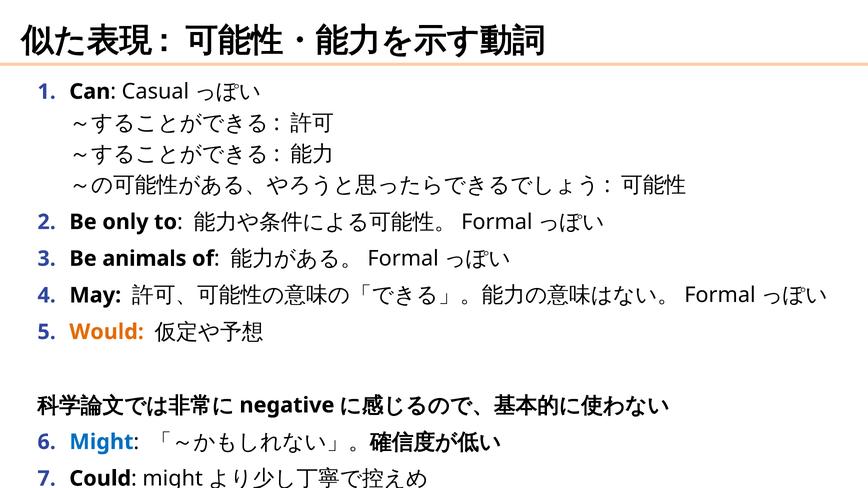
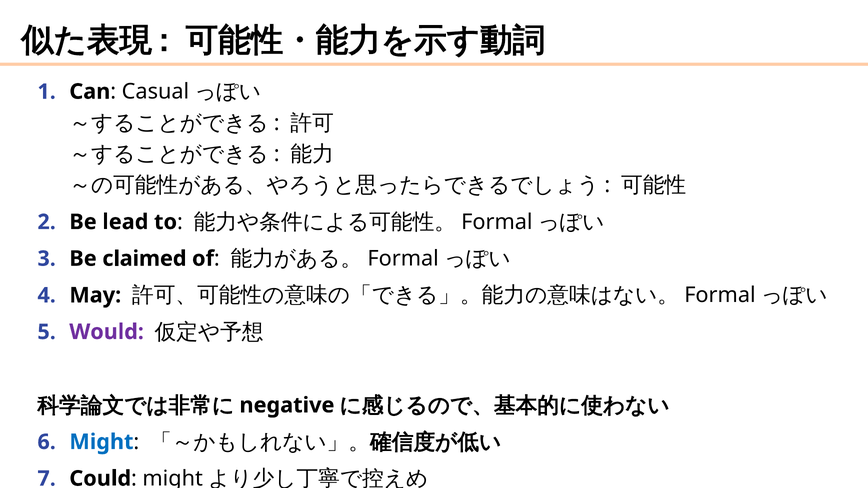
only: only -> lead (125, 222)
animals: animals -> claimed (144, 259)
Would colour: orange -> purple (107, 332)
